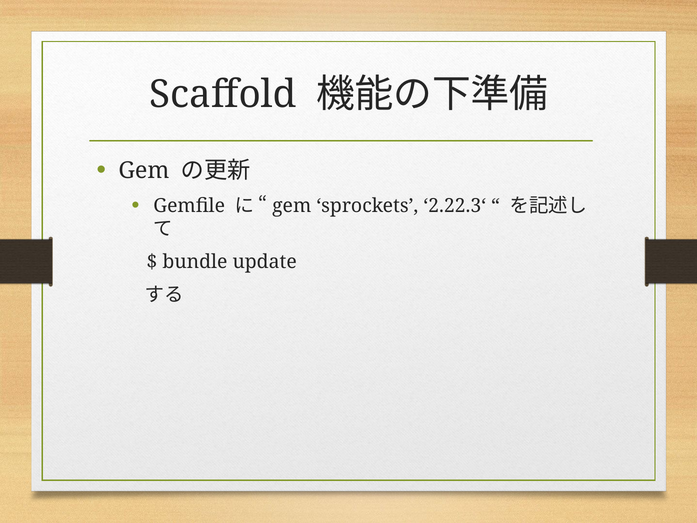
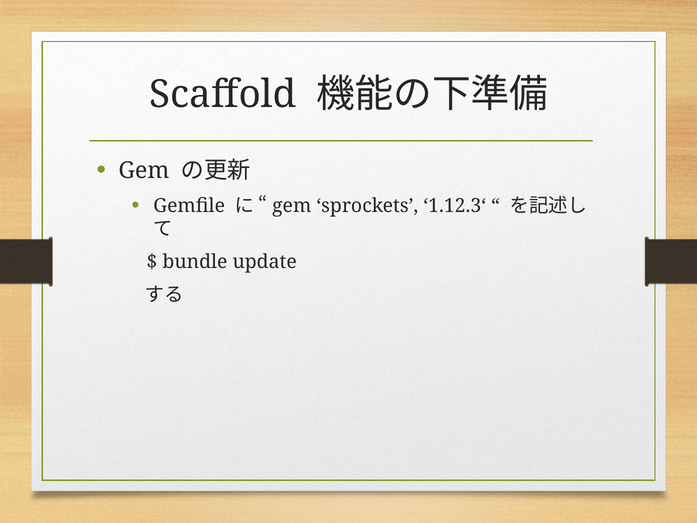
2.22.3‘: 2.22.3‘ -> 1.12.3‘ (455, 206)
